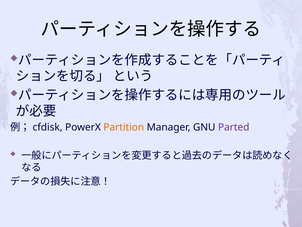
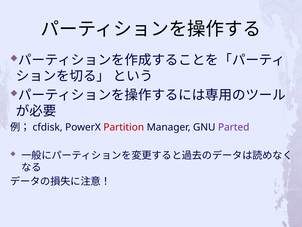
Partition colour: orange -> red (124, 127)
